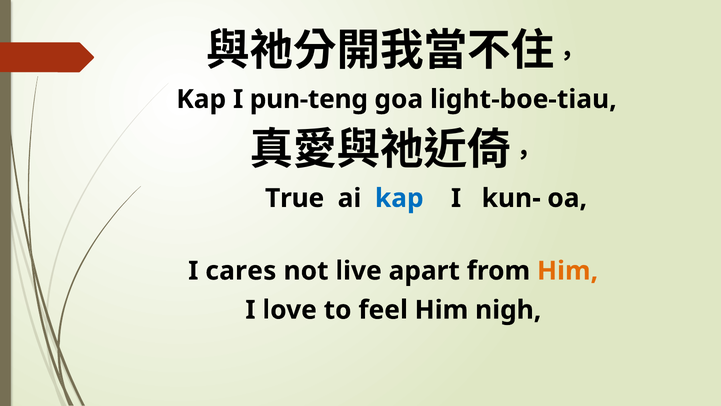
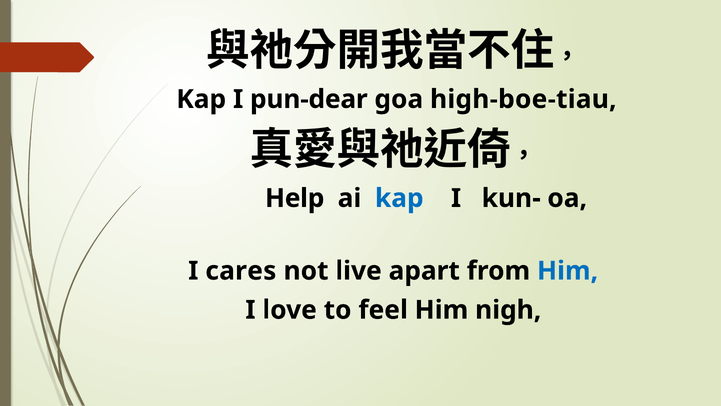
pun-teng: pun-teng -> pun-dear (309, 99)
light-boe-tiau: light-boe-tiau -> high-boe-tiau (523, 99)
True: True -> Help (295, 198)
Him colour: orange -> blue (568, 271)
